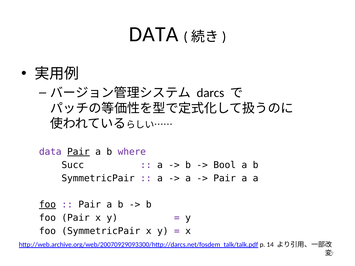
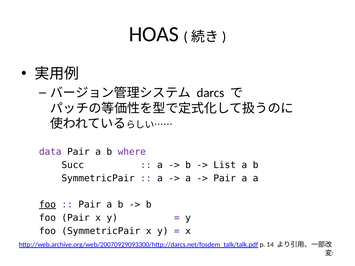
DATA: DATA -> HOAS (154, 34)
Pair underline: present -> none (78, 152)
Bool: Bool -> List (225, 165)
